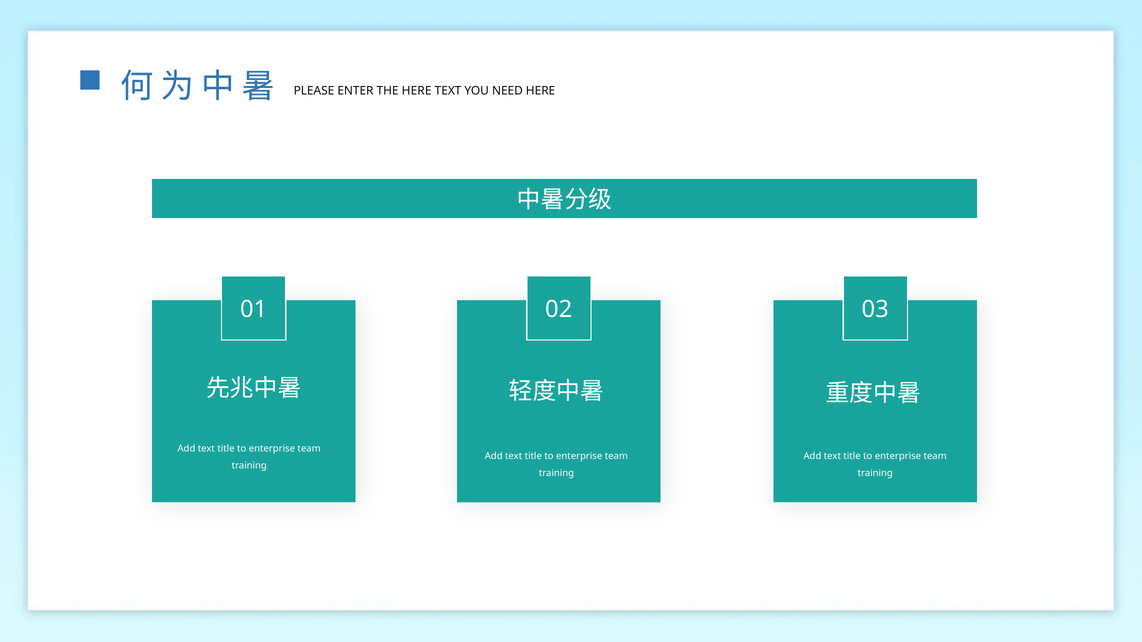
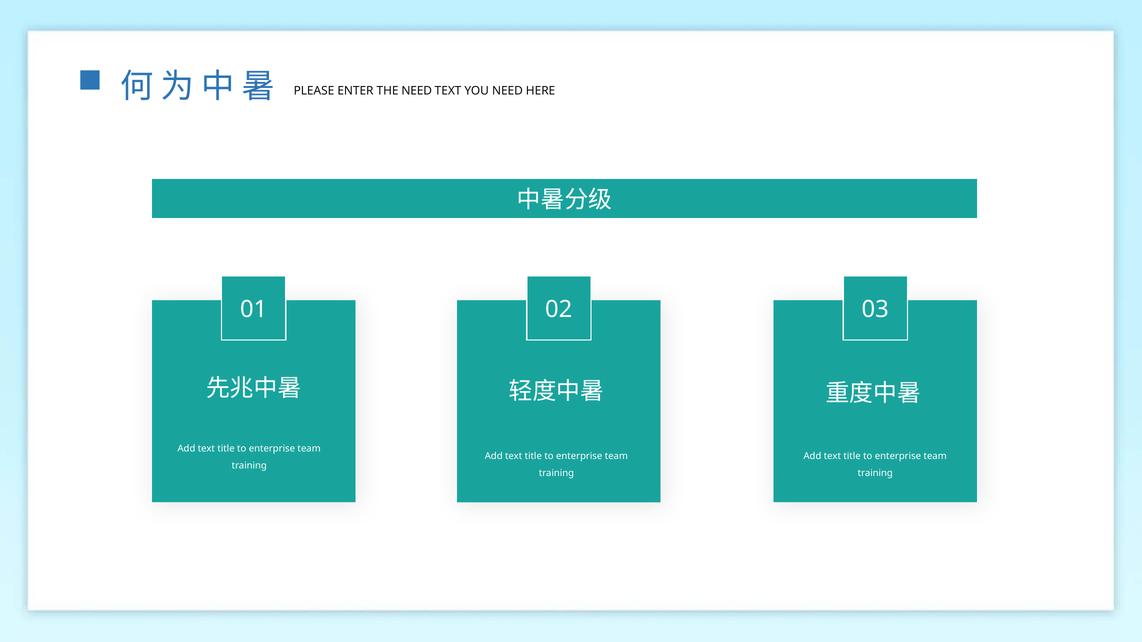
THE HERE: HERE -> NEED (417, 91)
